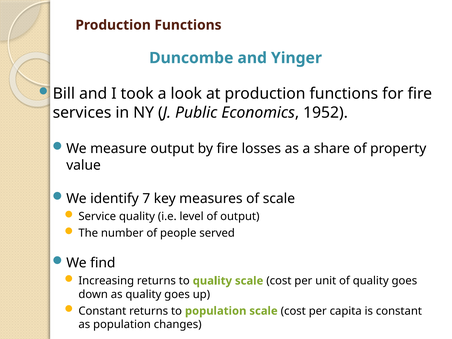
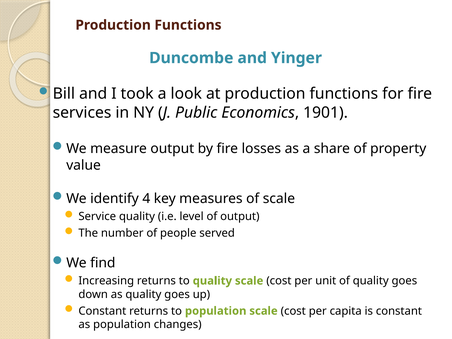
1952: 1952 -> 1901 (326, 113)
7: 7 -> 4 (146, 199)
